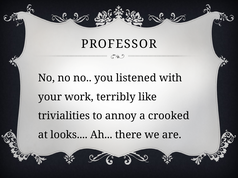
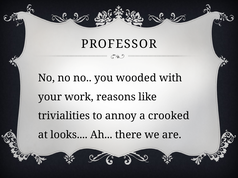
listened: listened -> wooded (136, 78)
terribly: terribly -> reasons (116, 97)
